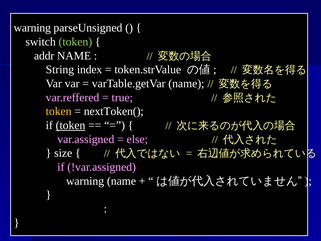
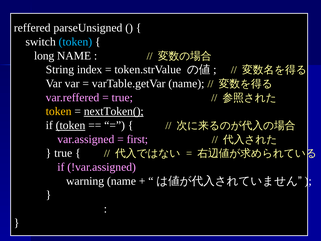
warning: warning -> reffered (32, 28)
token colour: light green -> light blue (75, 42)
addr: addr -> long (44, 56)
nextToken( underline: none -> present (114, 111)
else: else -> first (137, 139)
size: size -> true (63, 153)
